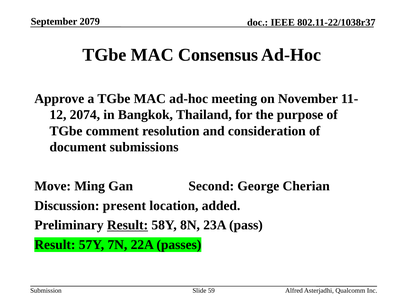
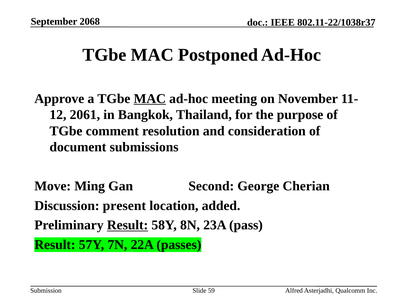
2079: 2079 -> 2068 (90, 21)
Consensus: Consensus -> Postponed (218, 55)
MAC underline: none -> present (150, 99)
2074: 2074 -> 2061 (85, 115)
